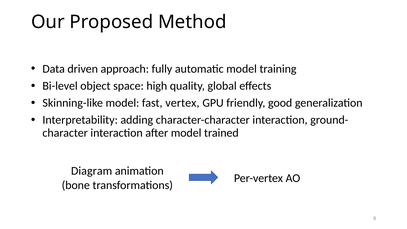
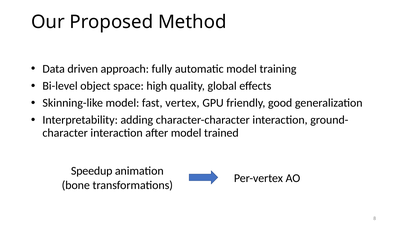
Diagram: Diagram -> Speedup (92, 171)
